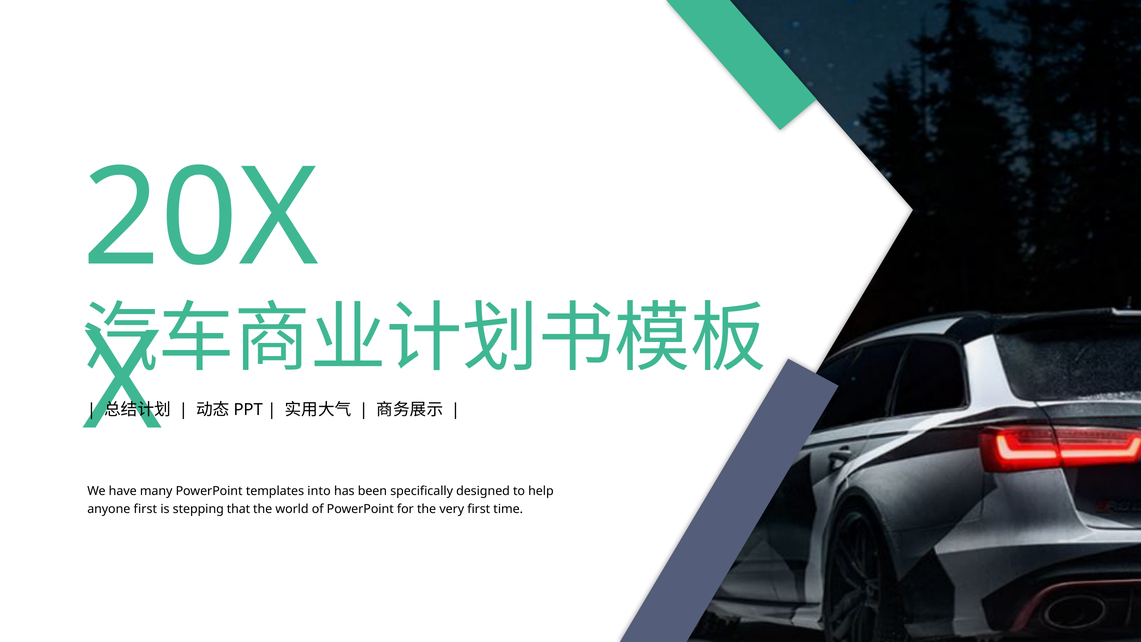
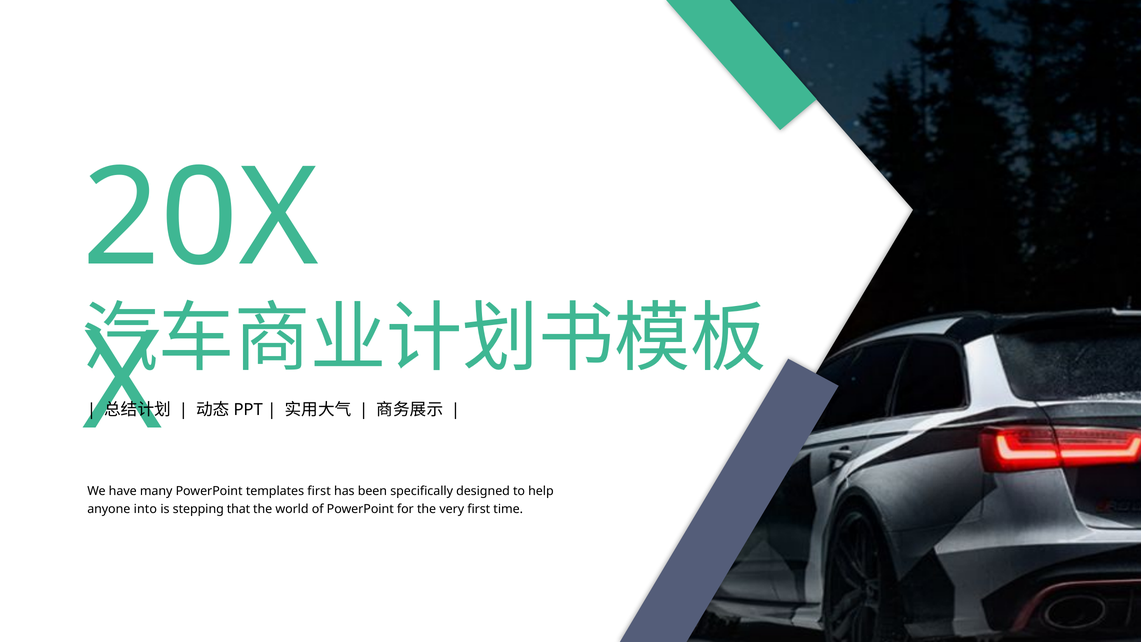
templates into: into -> first (319, 491)
anyone first: first -> into (145, 509)
